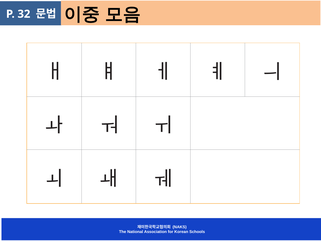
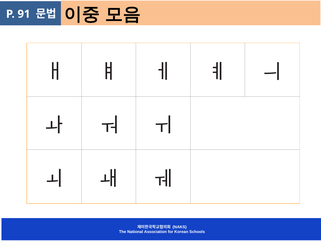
32: 32 -> 91 (24, 14)
